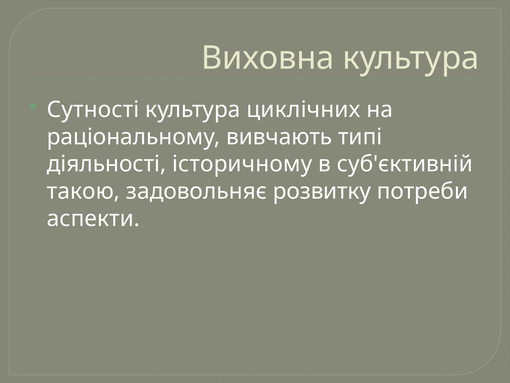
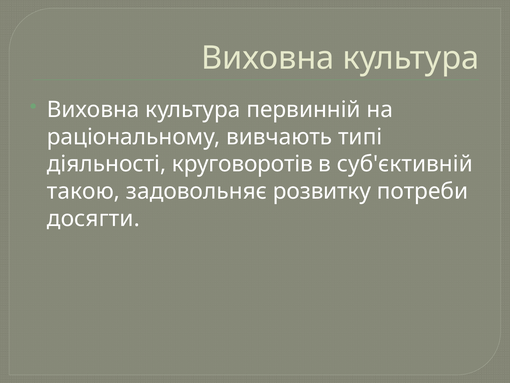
Сутності: Сутності -> Виховна (93, 110)
циклічних: циклічних -> первинній (304, 110)
історичному: історичному -> круговоротів (242, 164)
аспекти: аспекти -> досягти (93, 218)
